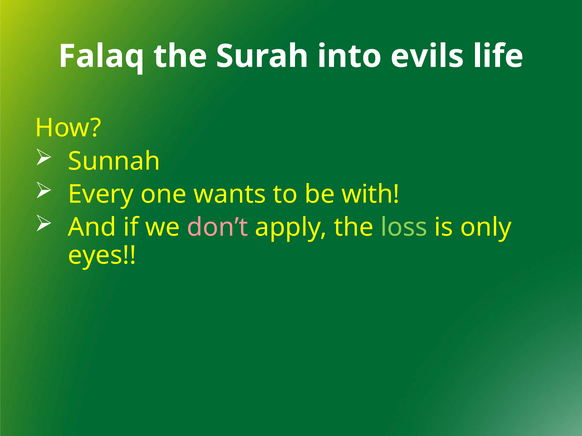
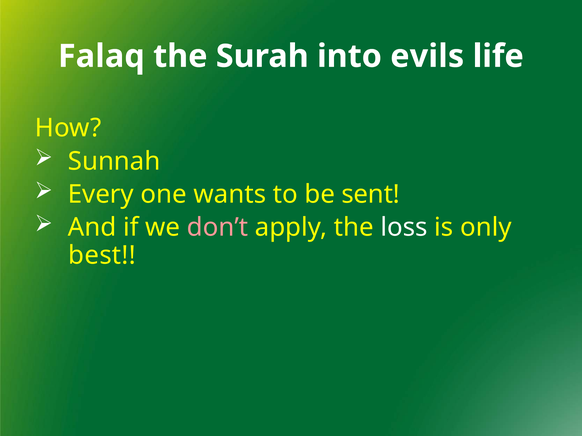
with: with -> sent (371, 195)
loss colour: light green -> white (404, 228)
eyes: eyes -> best (102, 256)
